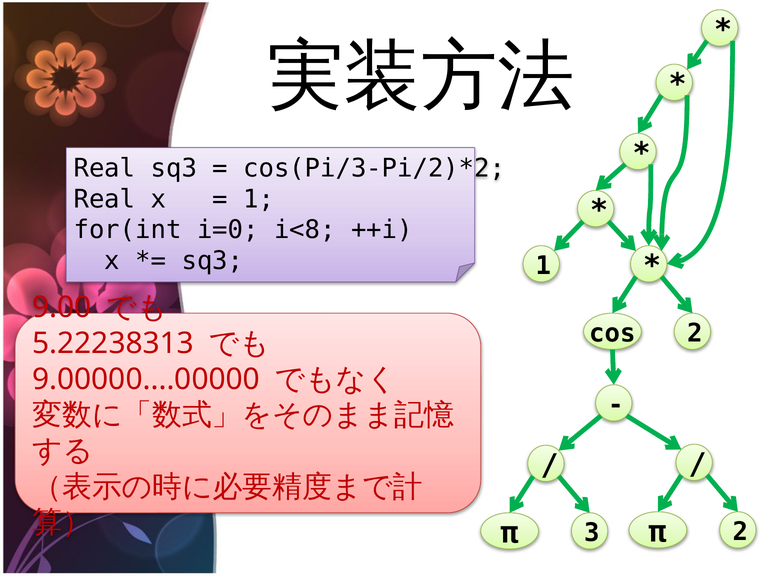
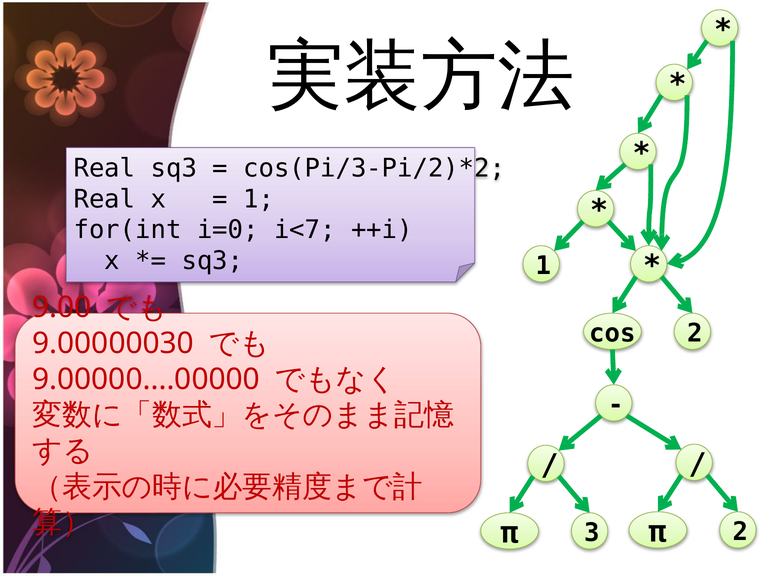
i<8: i<8 -> i<7 (305, 230)
5.22238313: 5.22238313 -> 9.00000030 (113, 343)
